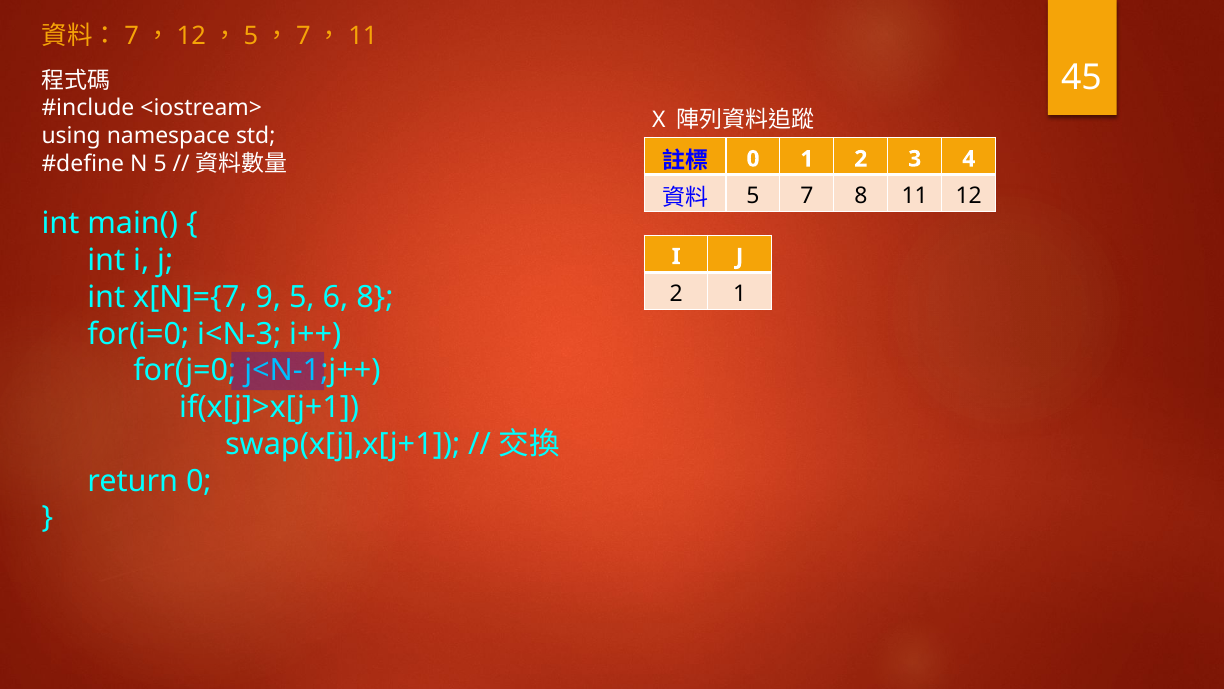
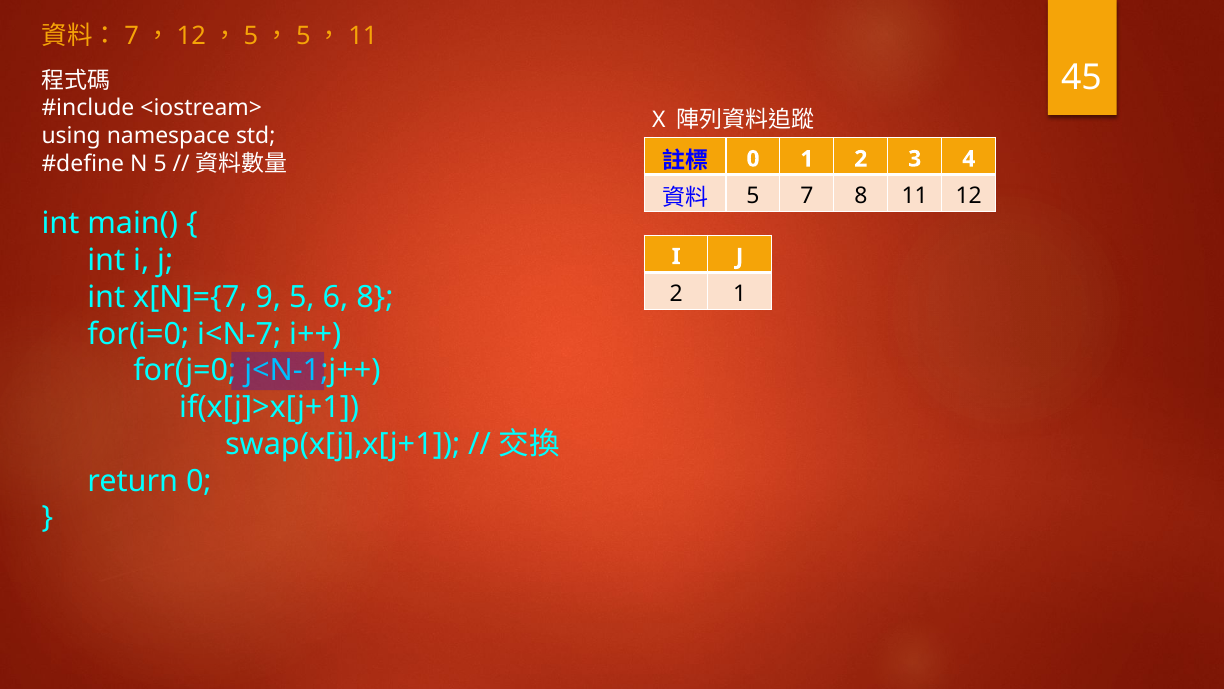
7: 7 -> 5 (303, 36)
i<N-3: i<N-3 -> i<N-7 (239, 334)
